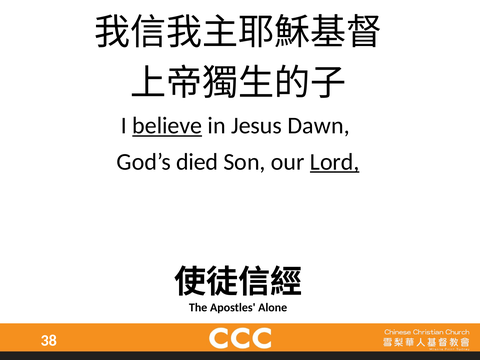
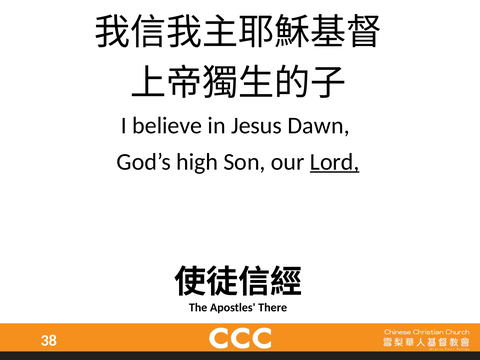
believe underline: present -> none (167, 126)
died: died -> high (197, 162)
Alone: Alone -> There (273, 307)
